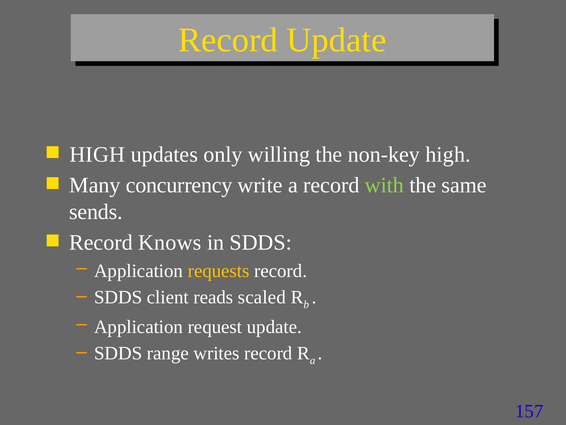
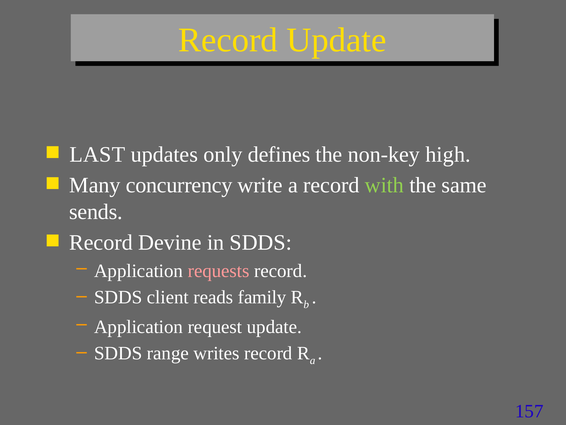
HIGH: HIGH -> LAST (97, 154)
willing: willing -> defines (279, 154)
Knows: Knows -> Devine (170, 242)
requests colour: yellow -> pink (219, 270)
scaled: scaled -> family (262, 297)
